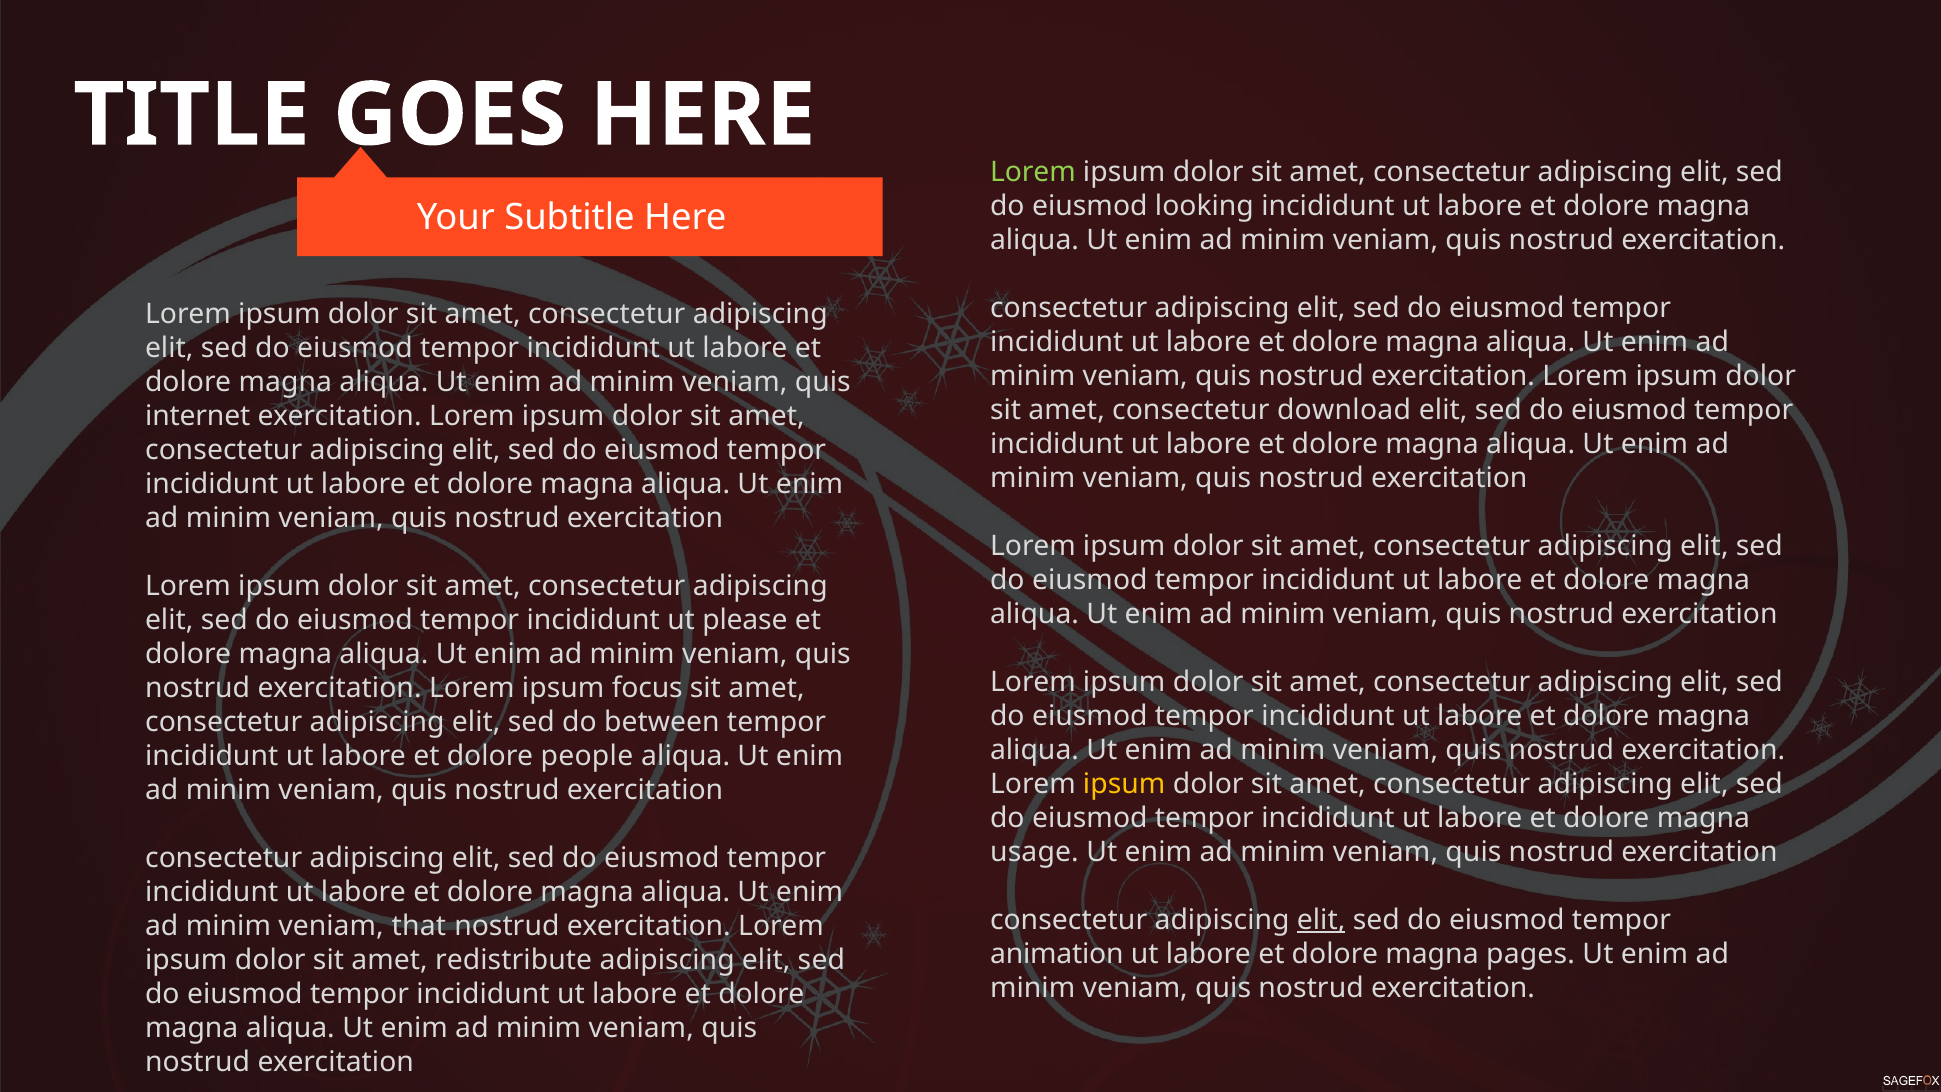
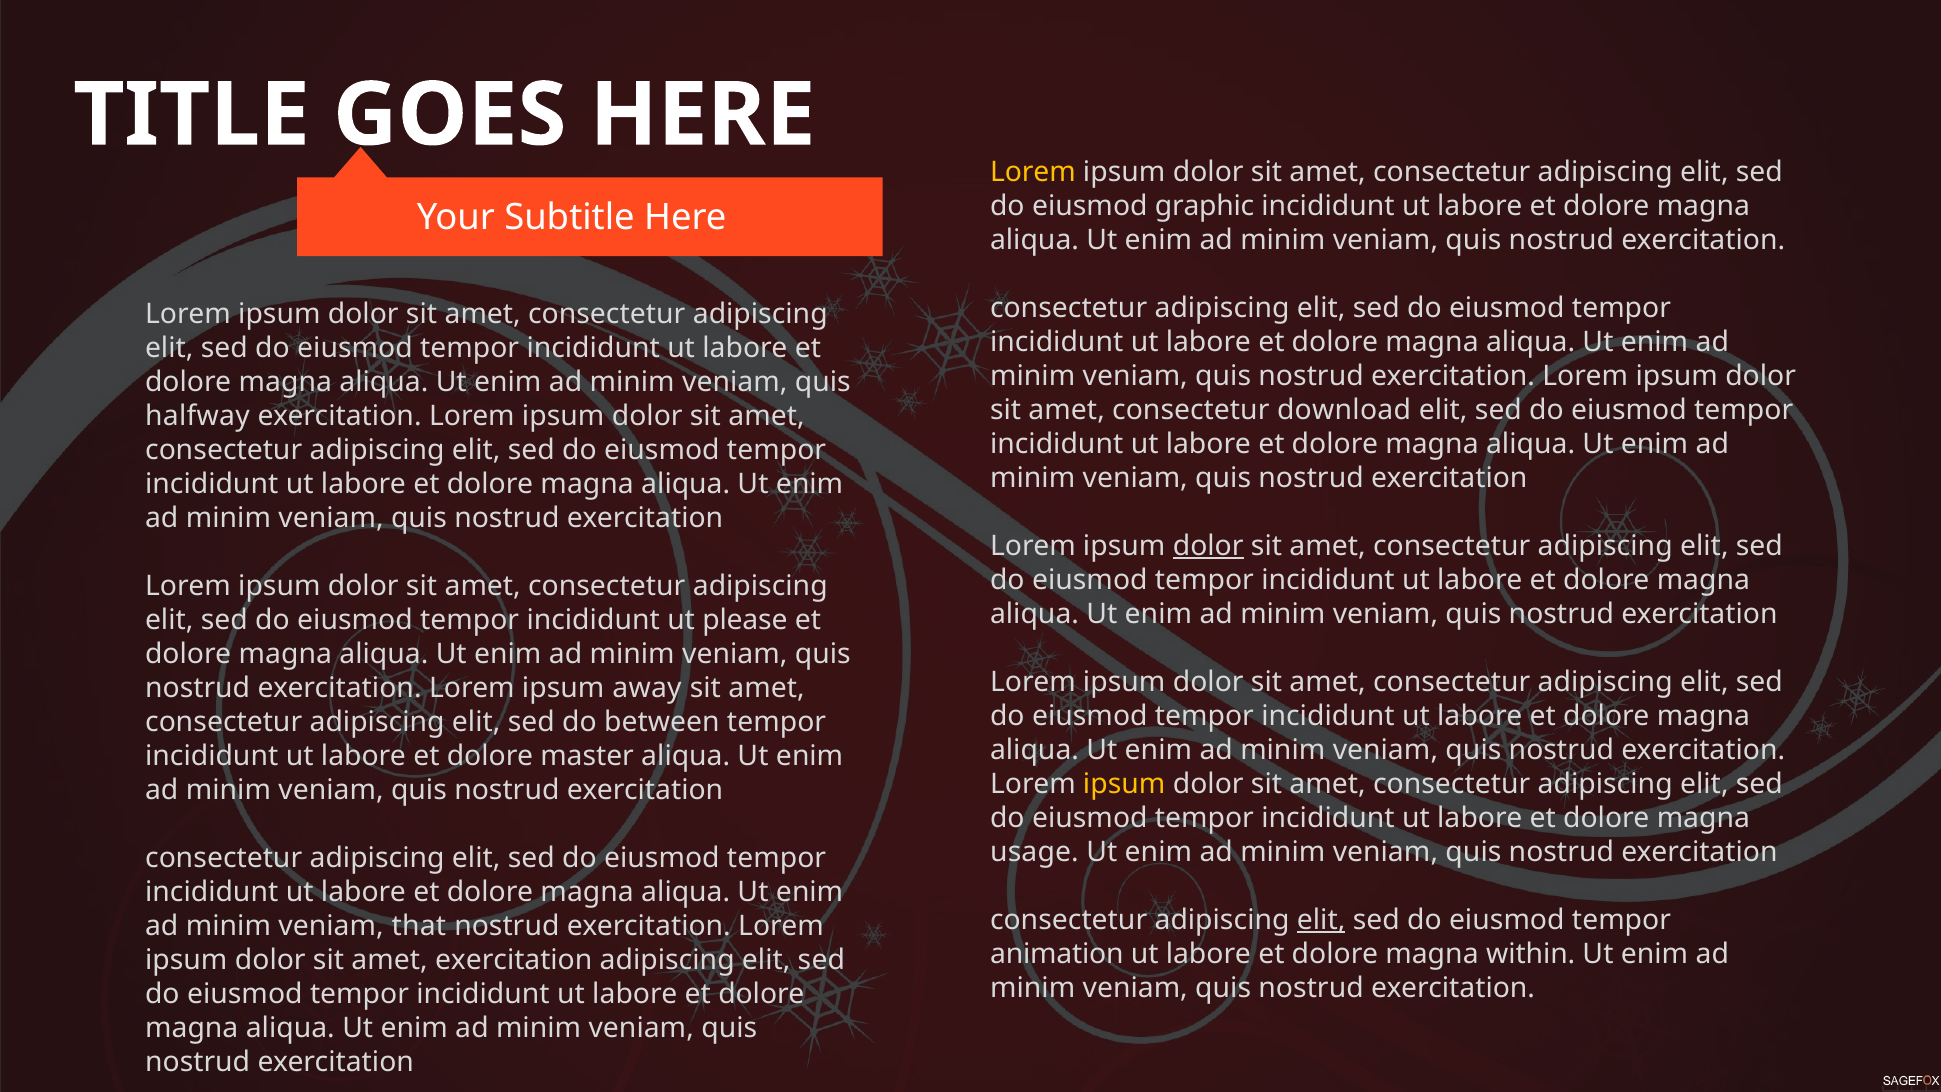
Lorem colour: light green -> yellow (1033, 172)
looking: looking -> graphic (1205, 206)
internet: internet -> halfway (198, 416)
dolor underline: none -> present (1208, 546)
focus: focus -> away (647, 688)
people: people -> master (587, 756)
pages: pages -> within (1531, 954)
amet redistribute: redistribute -> exercitation (514, 960)
